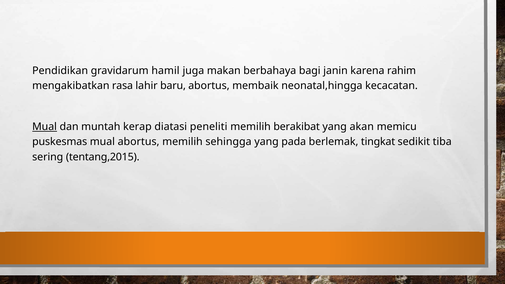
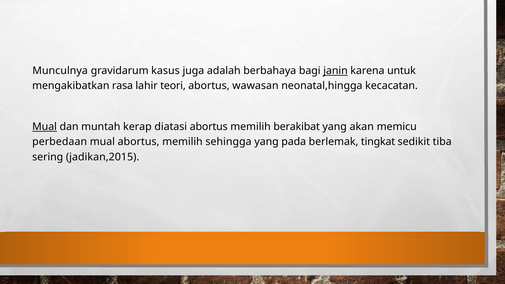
Pendidikan: Pendidikan -> Munculnya (60, 71)
hamil: hamil -> kasus (165, 71)
makan: makan -> adalah (224, 71)
janin underline: none -> present (335, 71)
rahim: rahim -> untuk (402, 71)
baru: baru -> teori (173, 86)
membaik: membaik -> wawasan (255, 86)
diatasi peneliti: peneliti -> abortus (209, 127)
puskesmas: puskesmas -> perbedaan (60, 142)
tentang,2015: tentang,2015 -> jadikan,2015 (103, 157)
